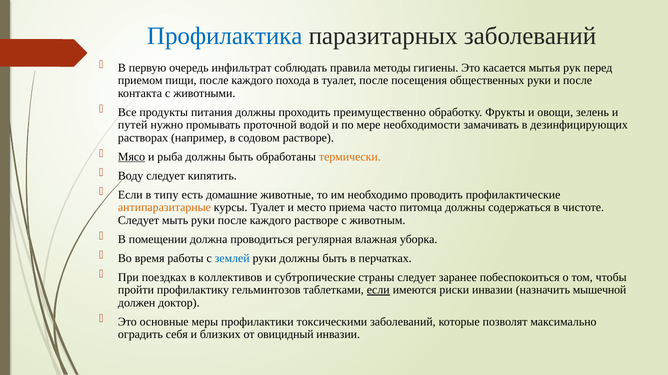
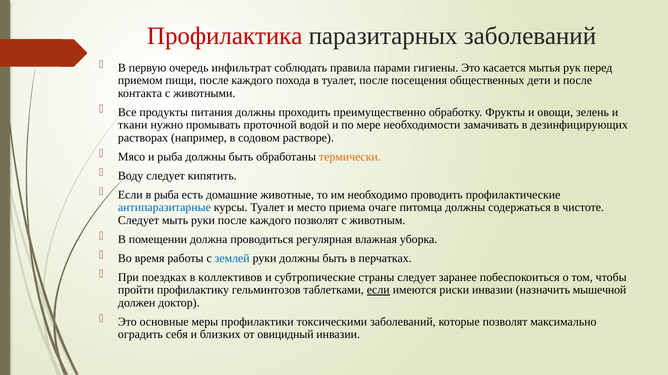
Профилактика colour: blue -> red (225, 36)
методы: методы -> парами (392, 68)
общественных руки: руки -> дети (539, 81)
путей: путей -> ткани (133, 125)
Мясо underline: present -> none (132, 157)
в типу: типу -> рыба (167, 195)
антипаразитарные colour: orange -> blue (164, 208)
часто: часто -> очаге (383, 208)
каждого растворе: растворе -> позволят (316, 221)
